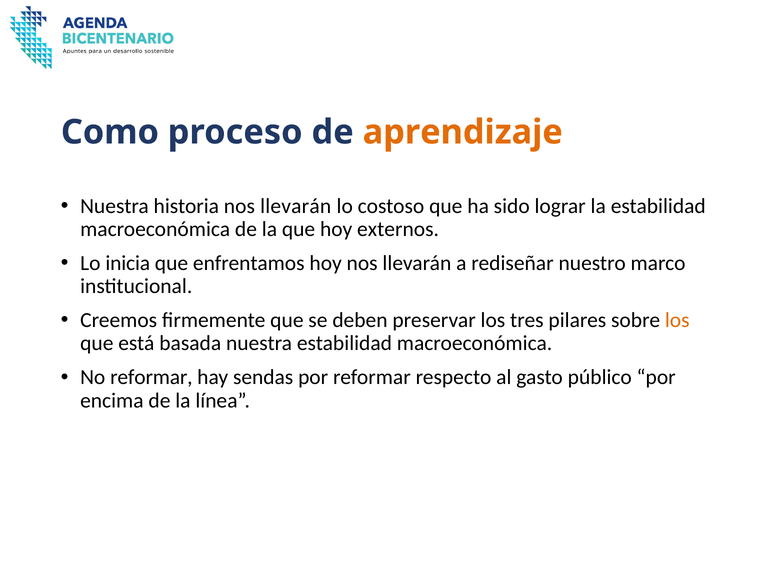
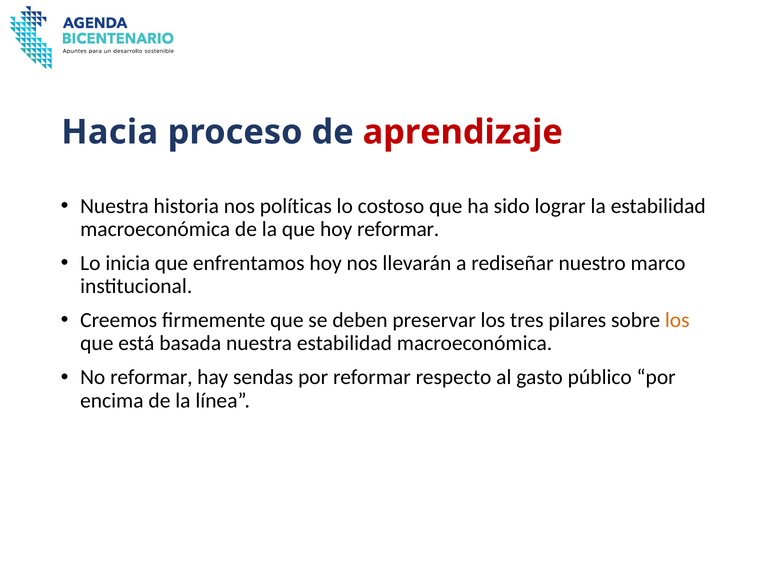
Como: Como -> Hacia (110, 132)
aprendizaje colour: orange -> red (463, 132)
historia nos llevarán: llevarán -> políticas (296, 206)
hoy externos: externos -> reformar (398, 229)
